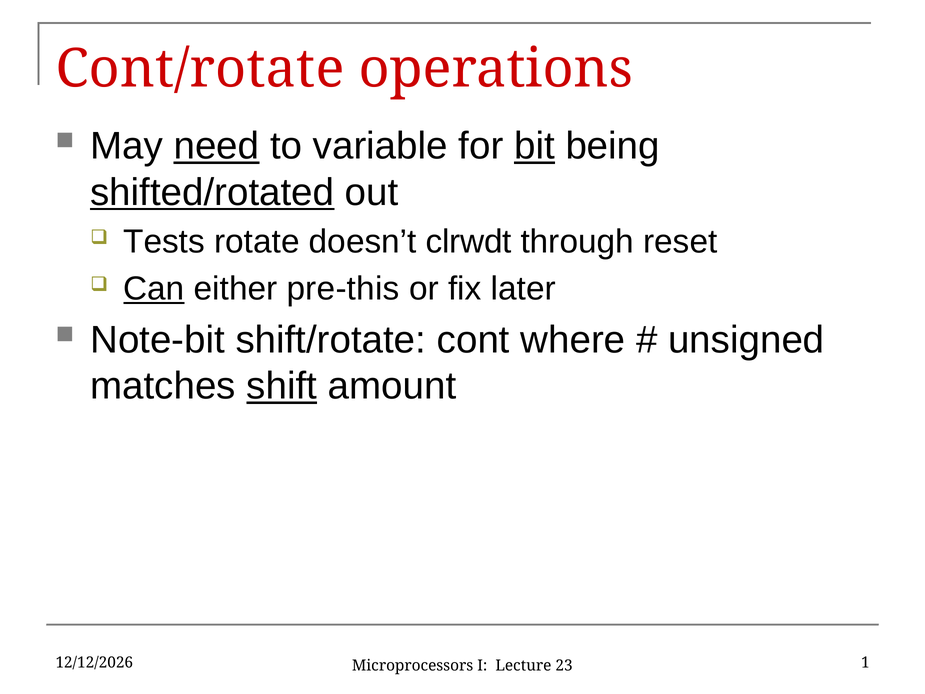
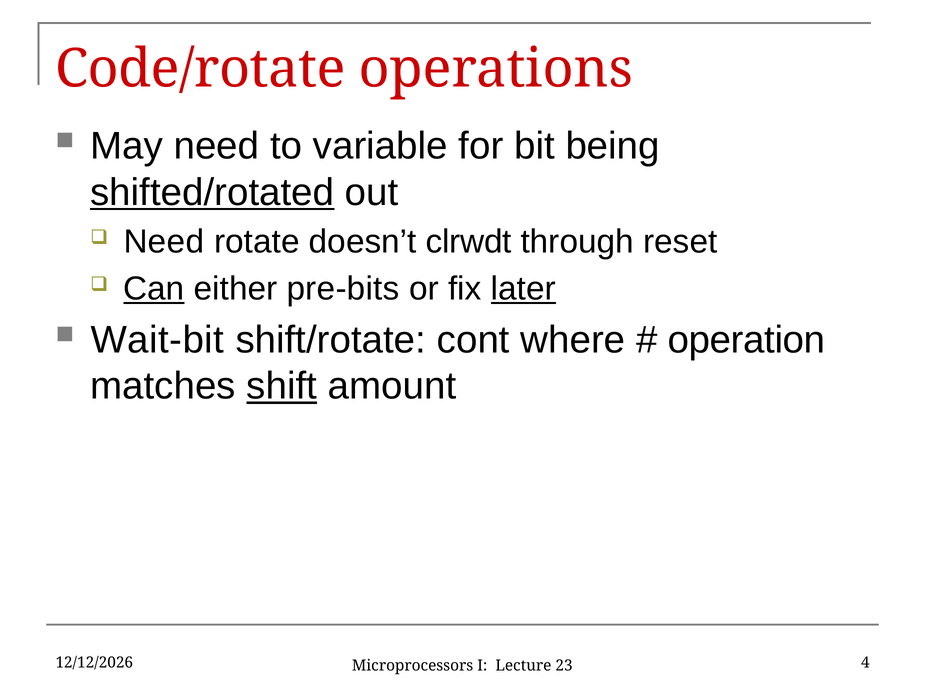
Cont/rotate: Cont/rotate -> Code/rotate (200, 69)
need underline: present -> none (216, 146)
bit underline: present -> none (534, 146)
Tests: Tests -> Need (164, 242)
pre-this: pre-this -> pre-bits (343, 289)
later underline: none -> present (523, 289)
Note-bit: Note-bit -> Wait-bit (157, 340)
unsigned: unsigned -> operation (746, 340)
1: 1 -> 4 (865, 663)
